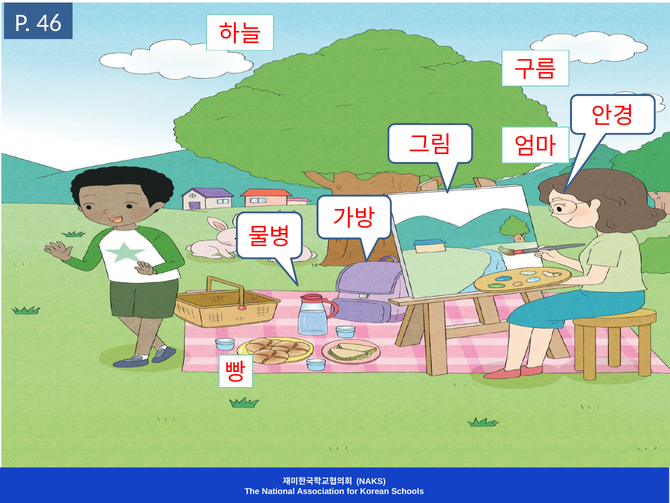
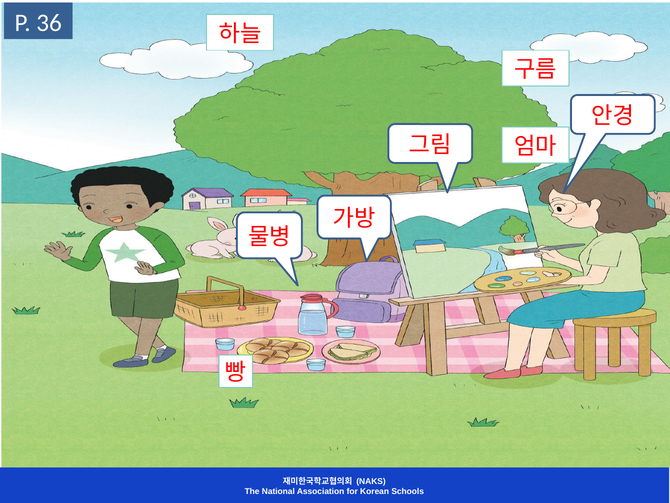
46: 46 -> 36 (49, 23)
